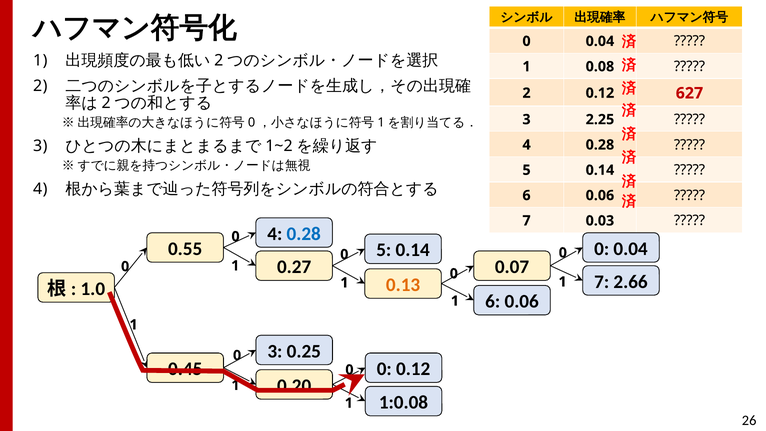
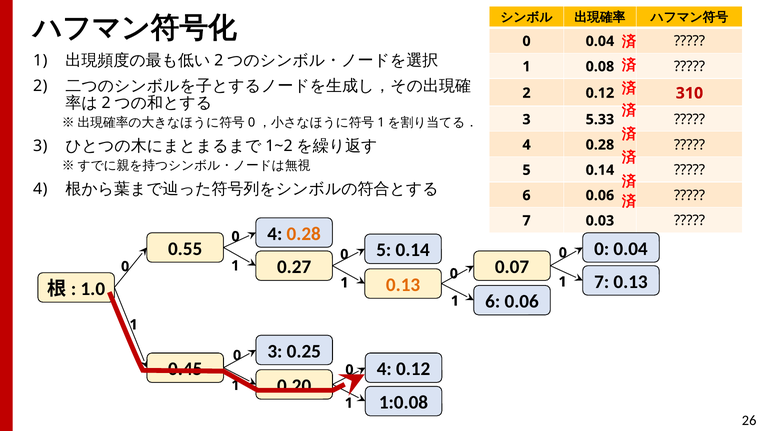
627: 627 -> 310 (689, 93)
2.25: 2.25 -> 5.33 (600, 119)
0.28 colour: blue -> orange (304, 234)
7 2.66: 2.66 -> 0.13 (631, 282)
0: 0 -> 4 (384, 369)
